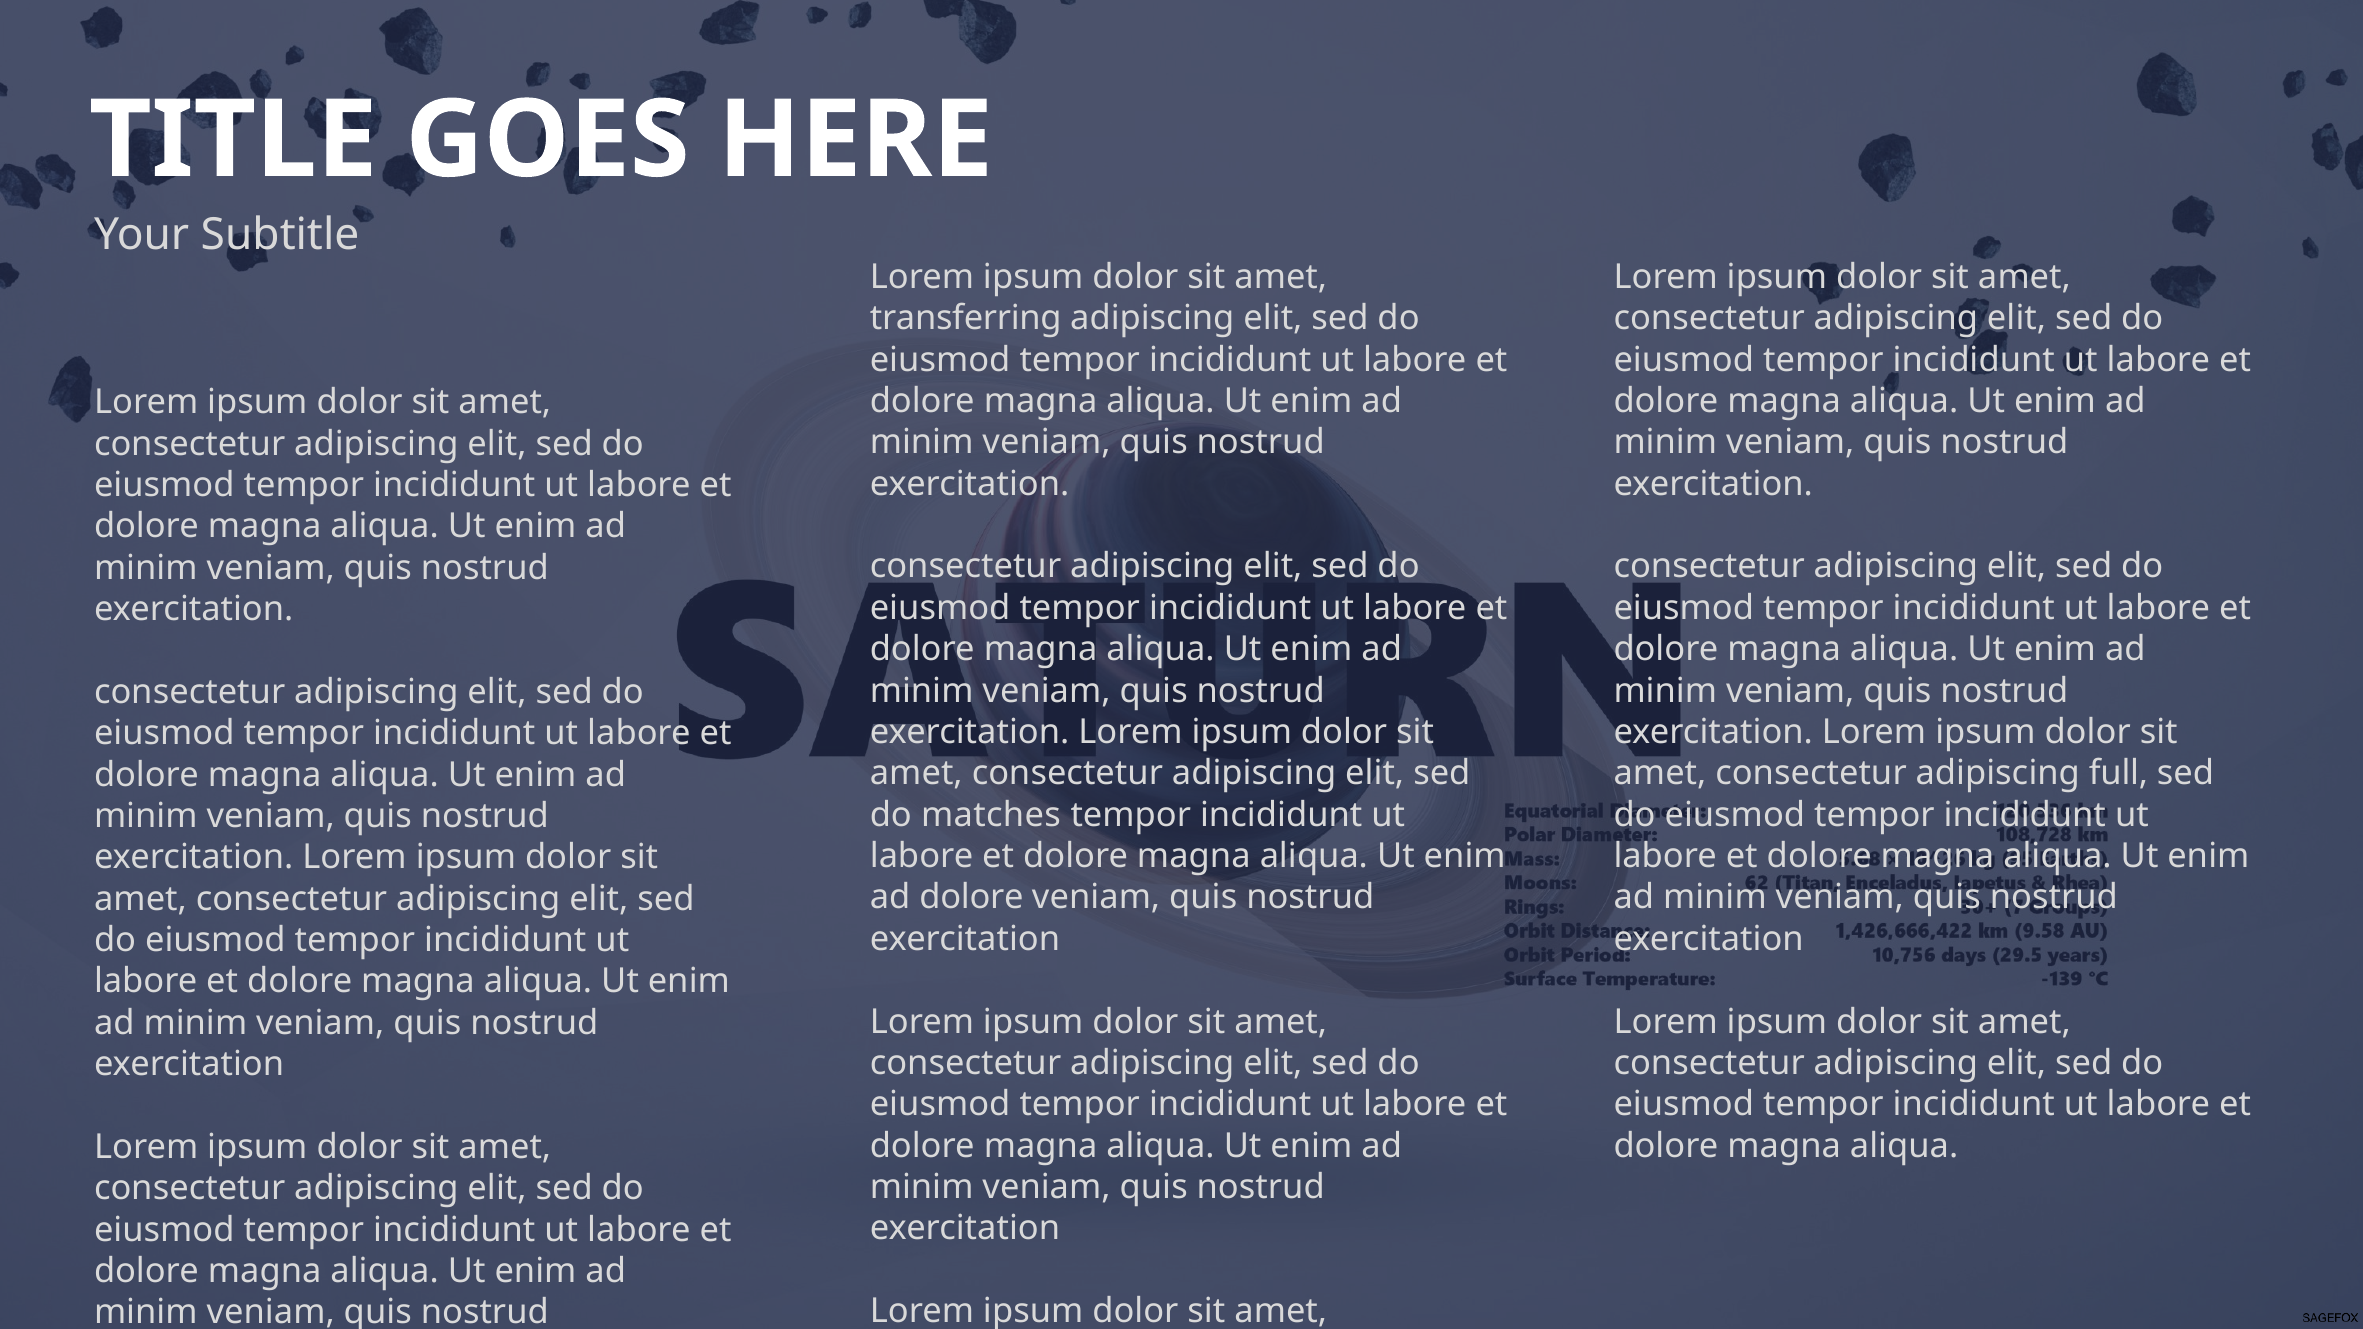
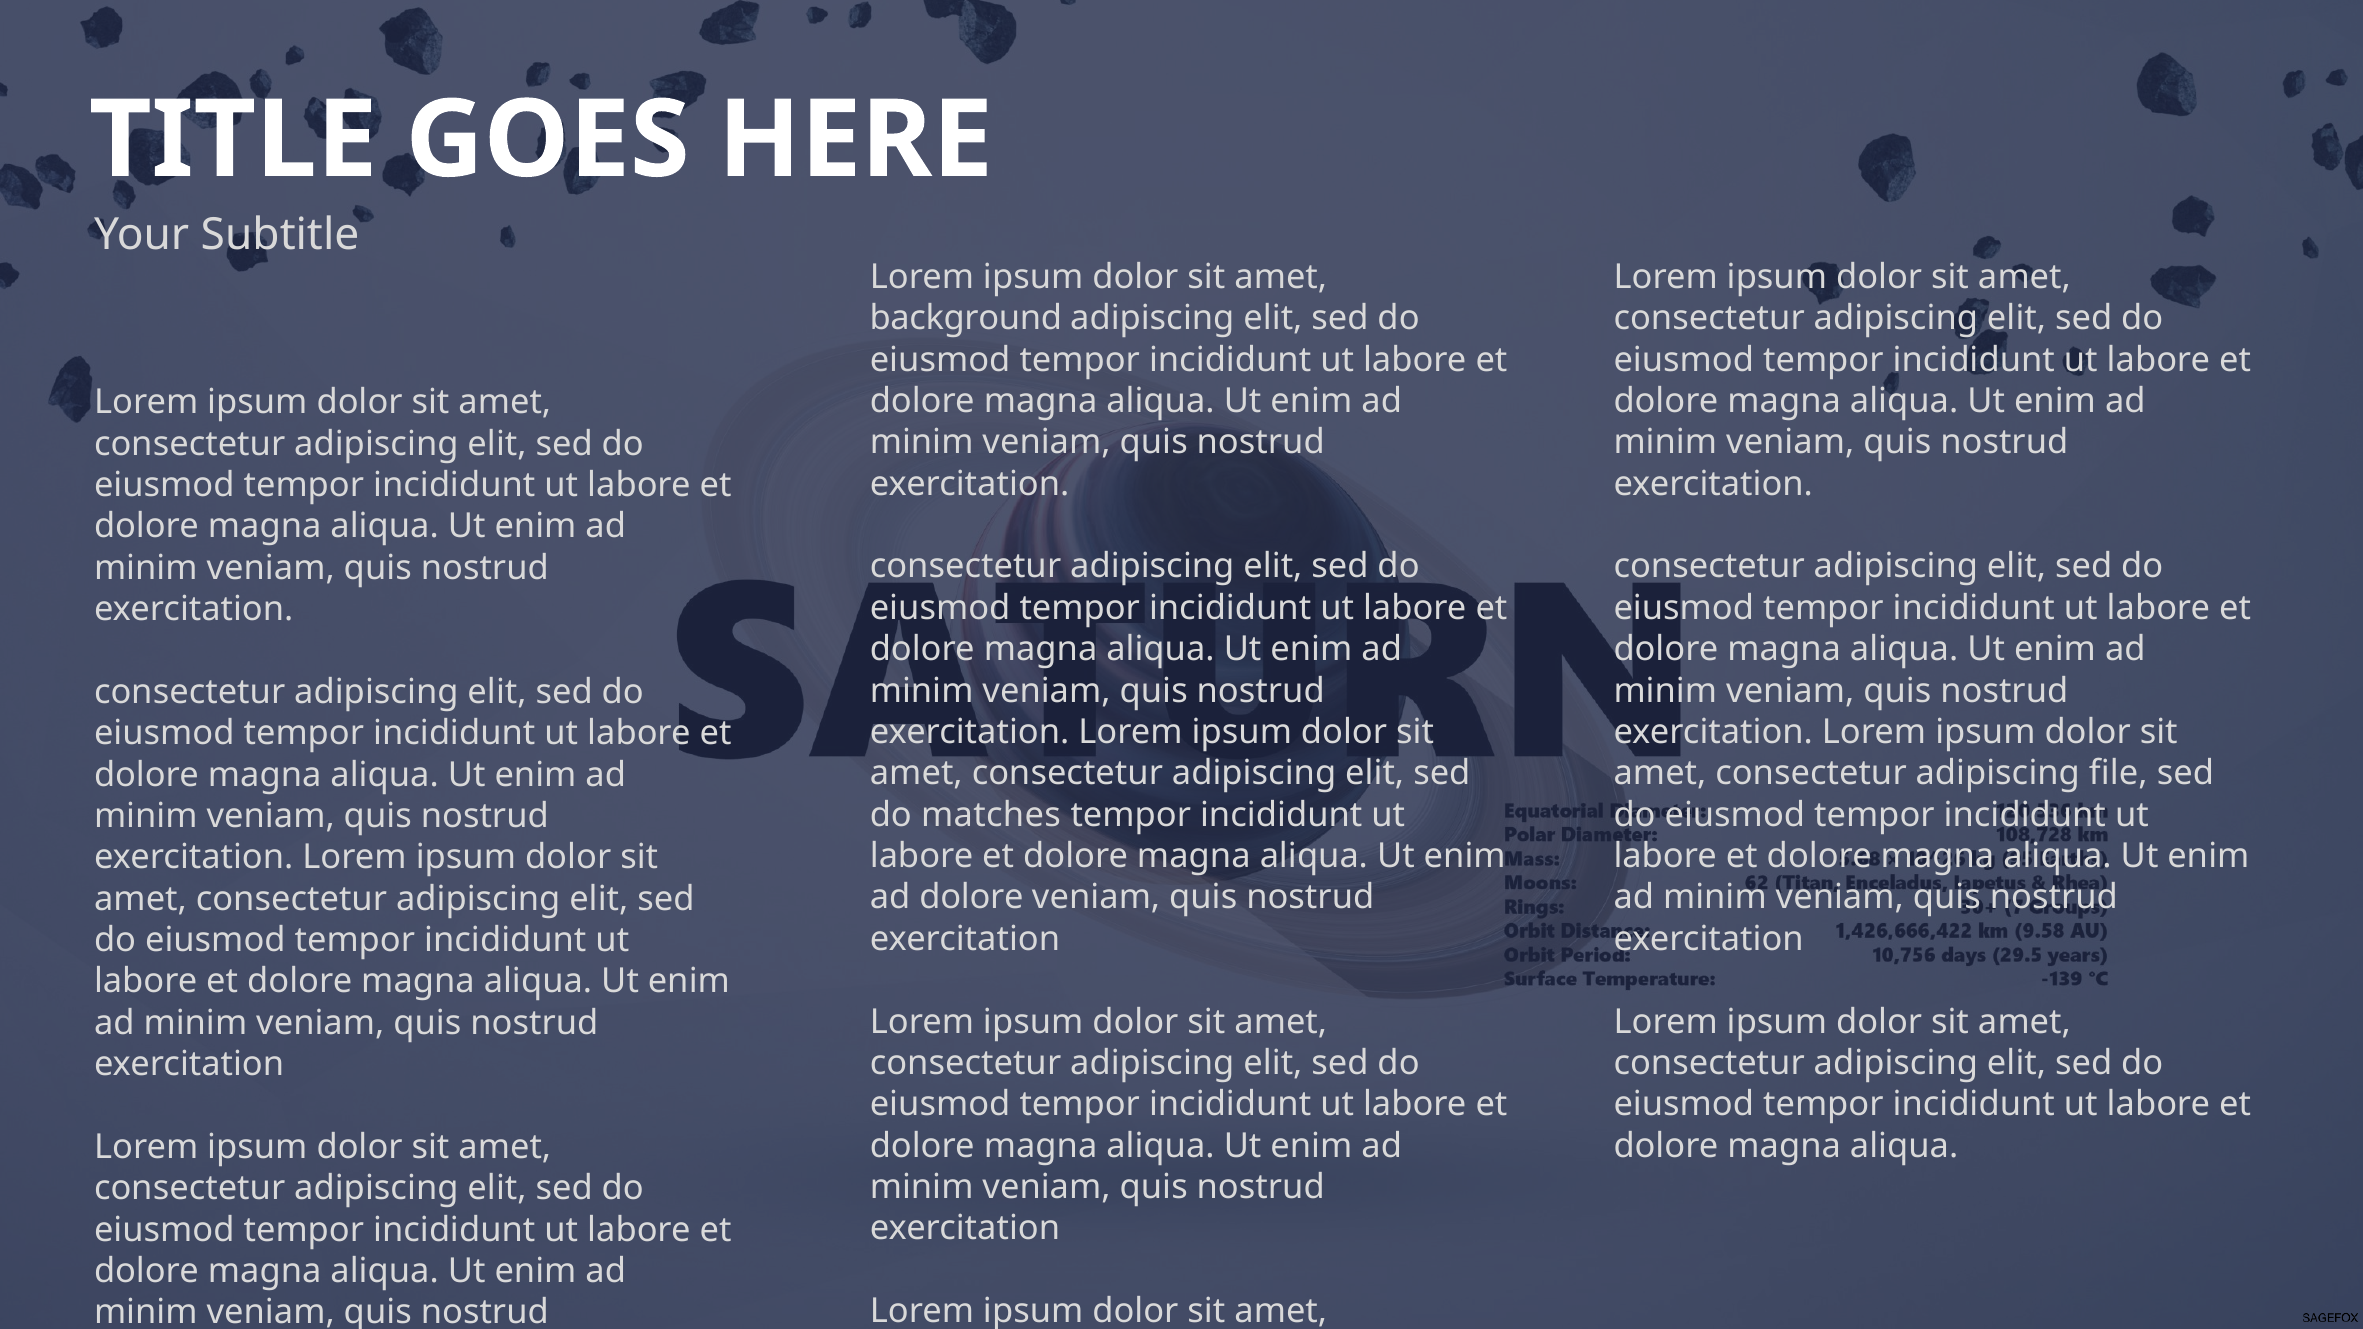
transferring: transferring -> background (966, 318)
full: full -> file (2118, 774)
